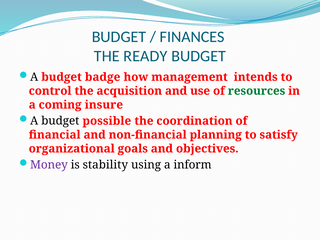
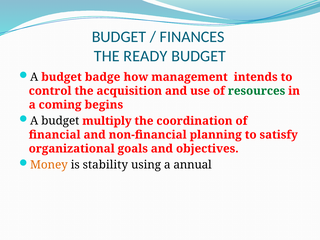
insure: insure -> begins (104, 105)
possible: possible -> multiply (107, 121)
Money colour: purple -> orange (49, 165)
inform: inform -> annual (193, 165)
